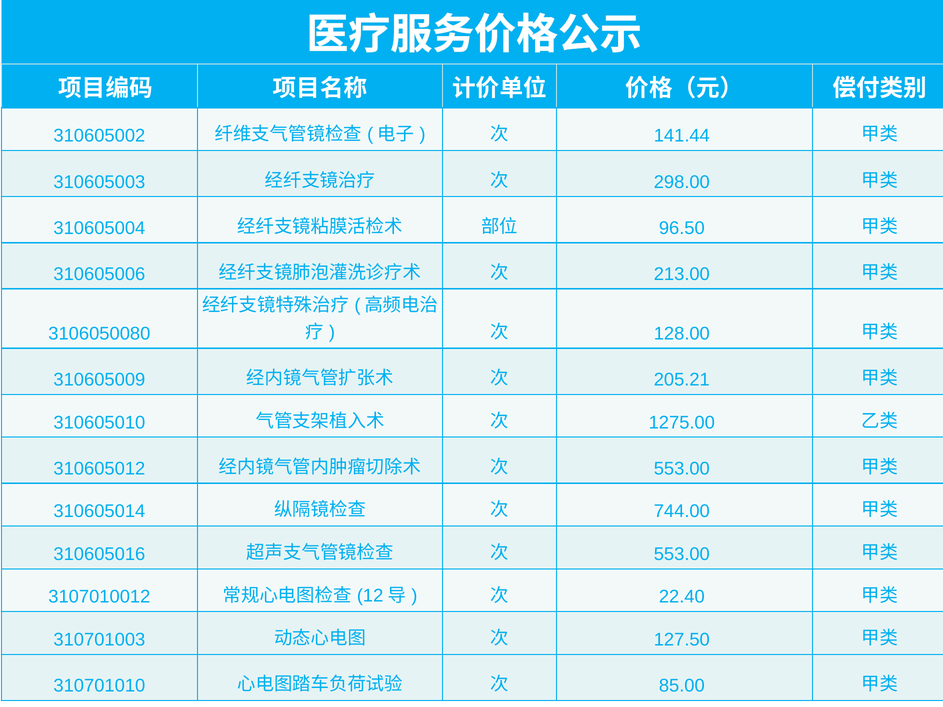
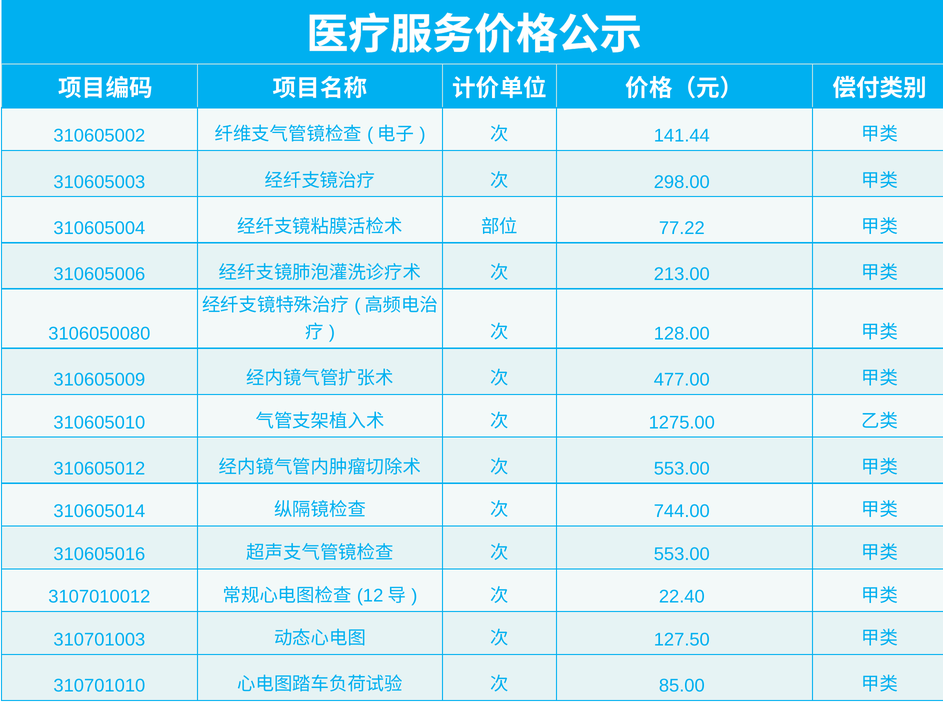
96.50: 96.50 -> 77.22 (682, 228)
205.21: 205.21 -> 477.00 (682, 380)
